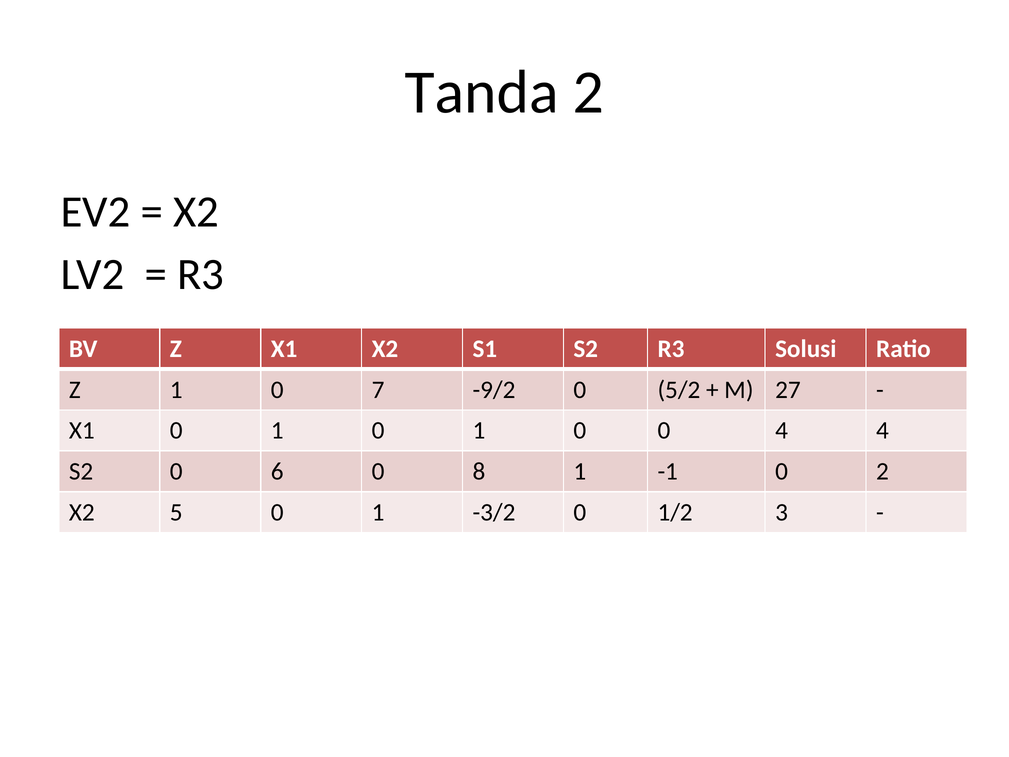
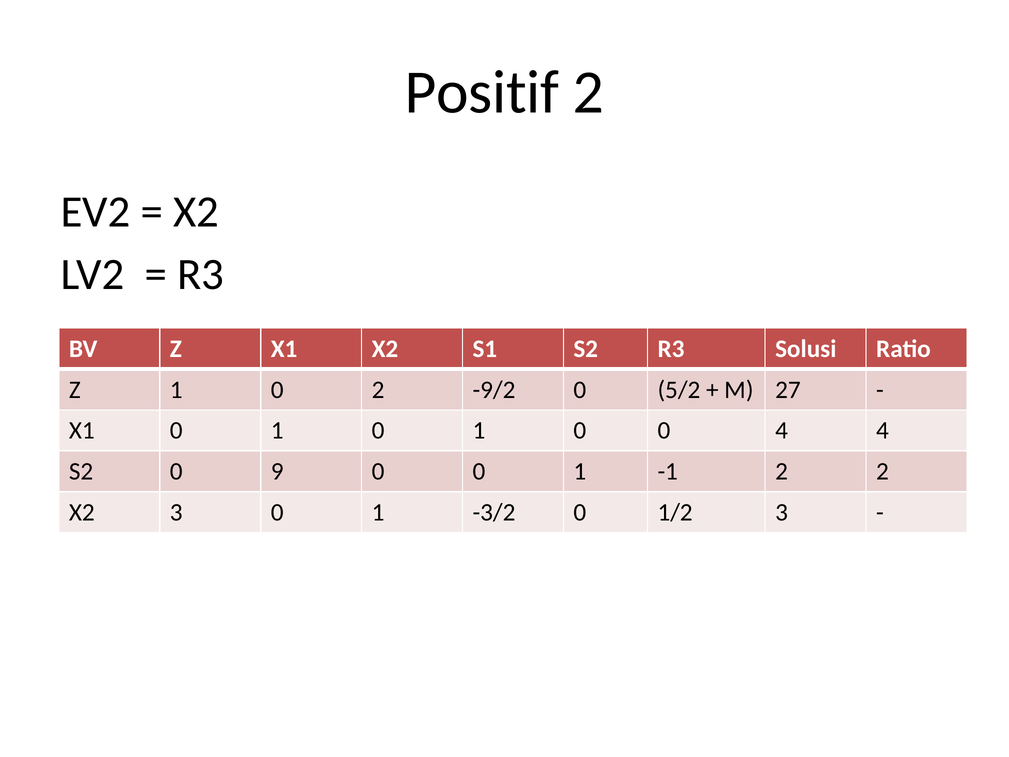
Tanda: Tanda -> Positif (482, 93)
0 7: 7 -> 2 (378, 390)
6: 6 -> 9 (277, 471)
8: 8 -> 0 (479, 471)
-1 0: 0 -> 2 (782, 471)
X2 5: 5 -> 3 (176, 512)
